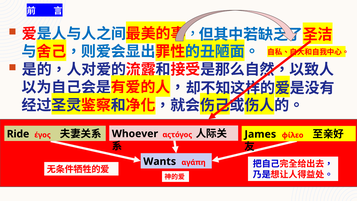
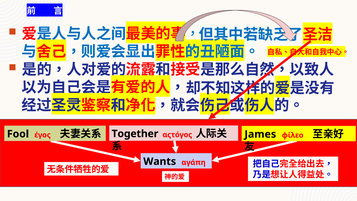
Ride: Ride -> Fool (18, 134)
Whoever: Whoever -> Together (135, 134)
